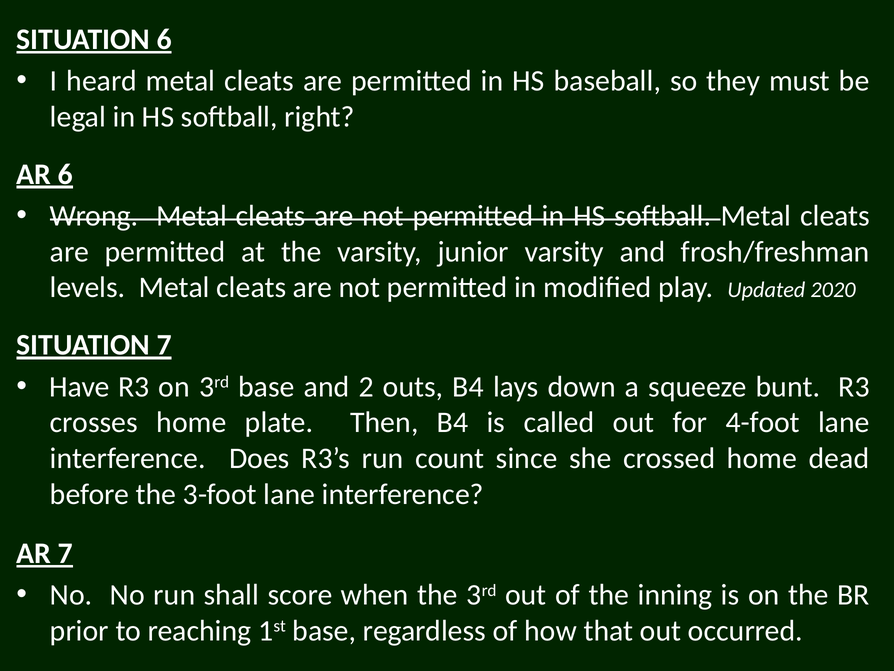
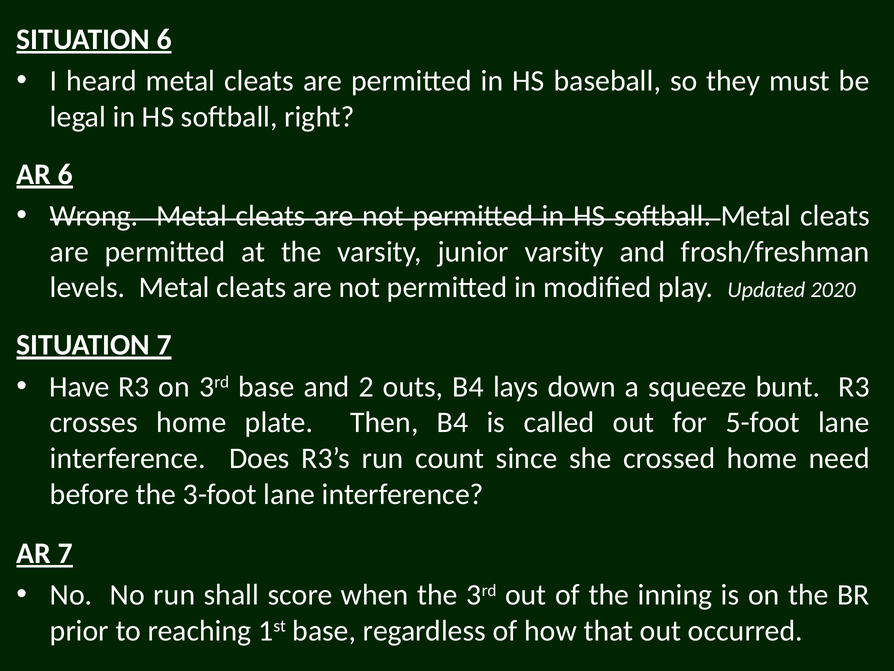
4-foot: 4-foot -> 5-foot (763, 422)
dead: dead -> need (839, 458)
